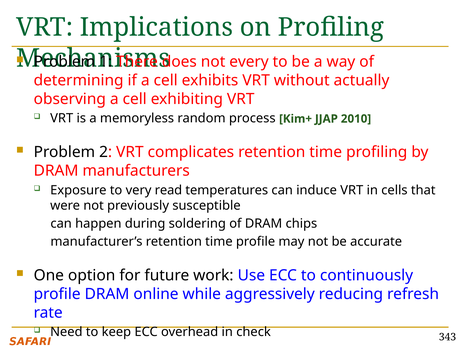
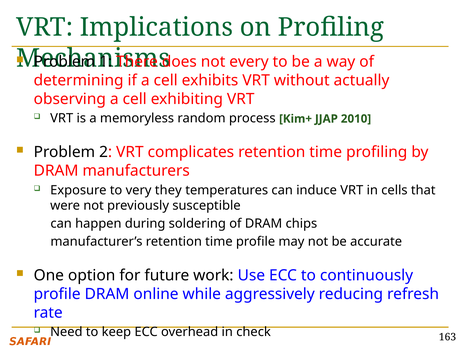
read: read -> they (168, 190)
343: 343 -> 163 (448, 337)
